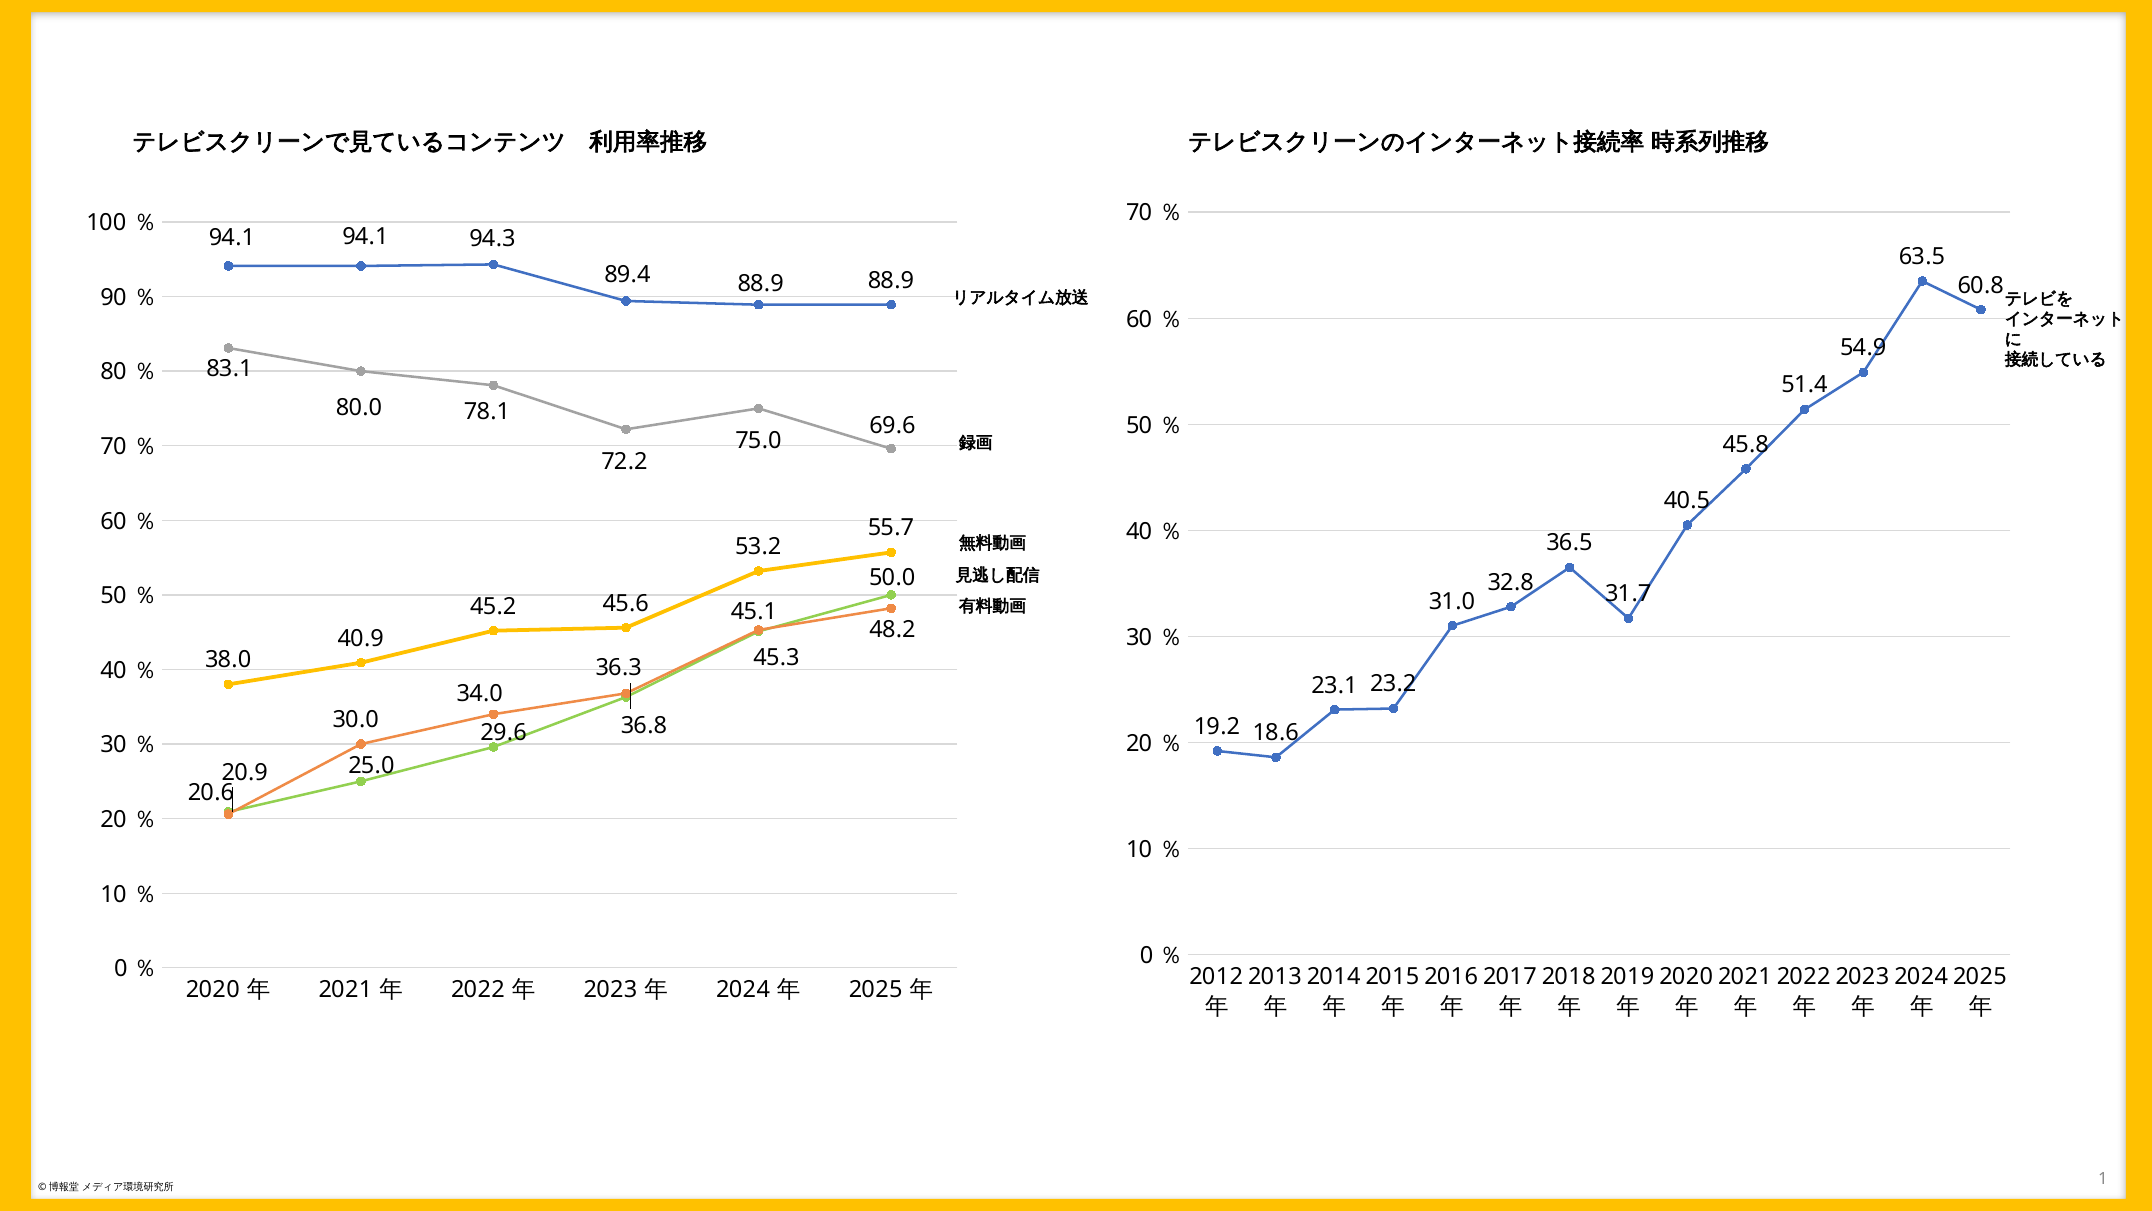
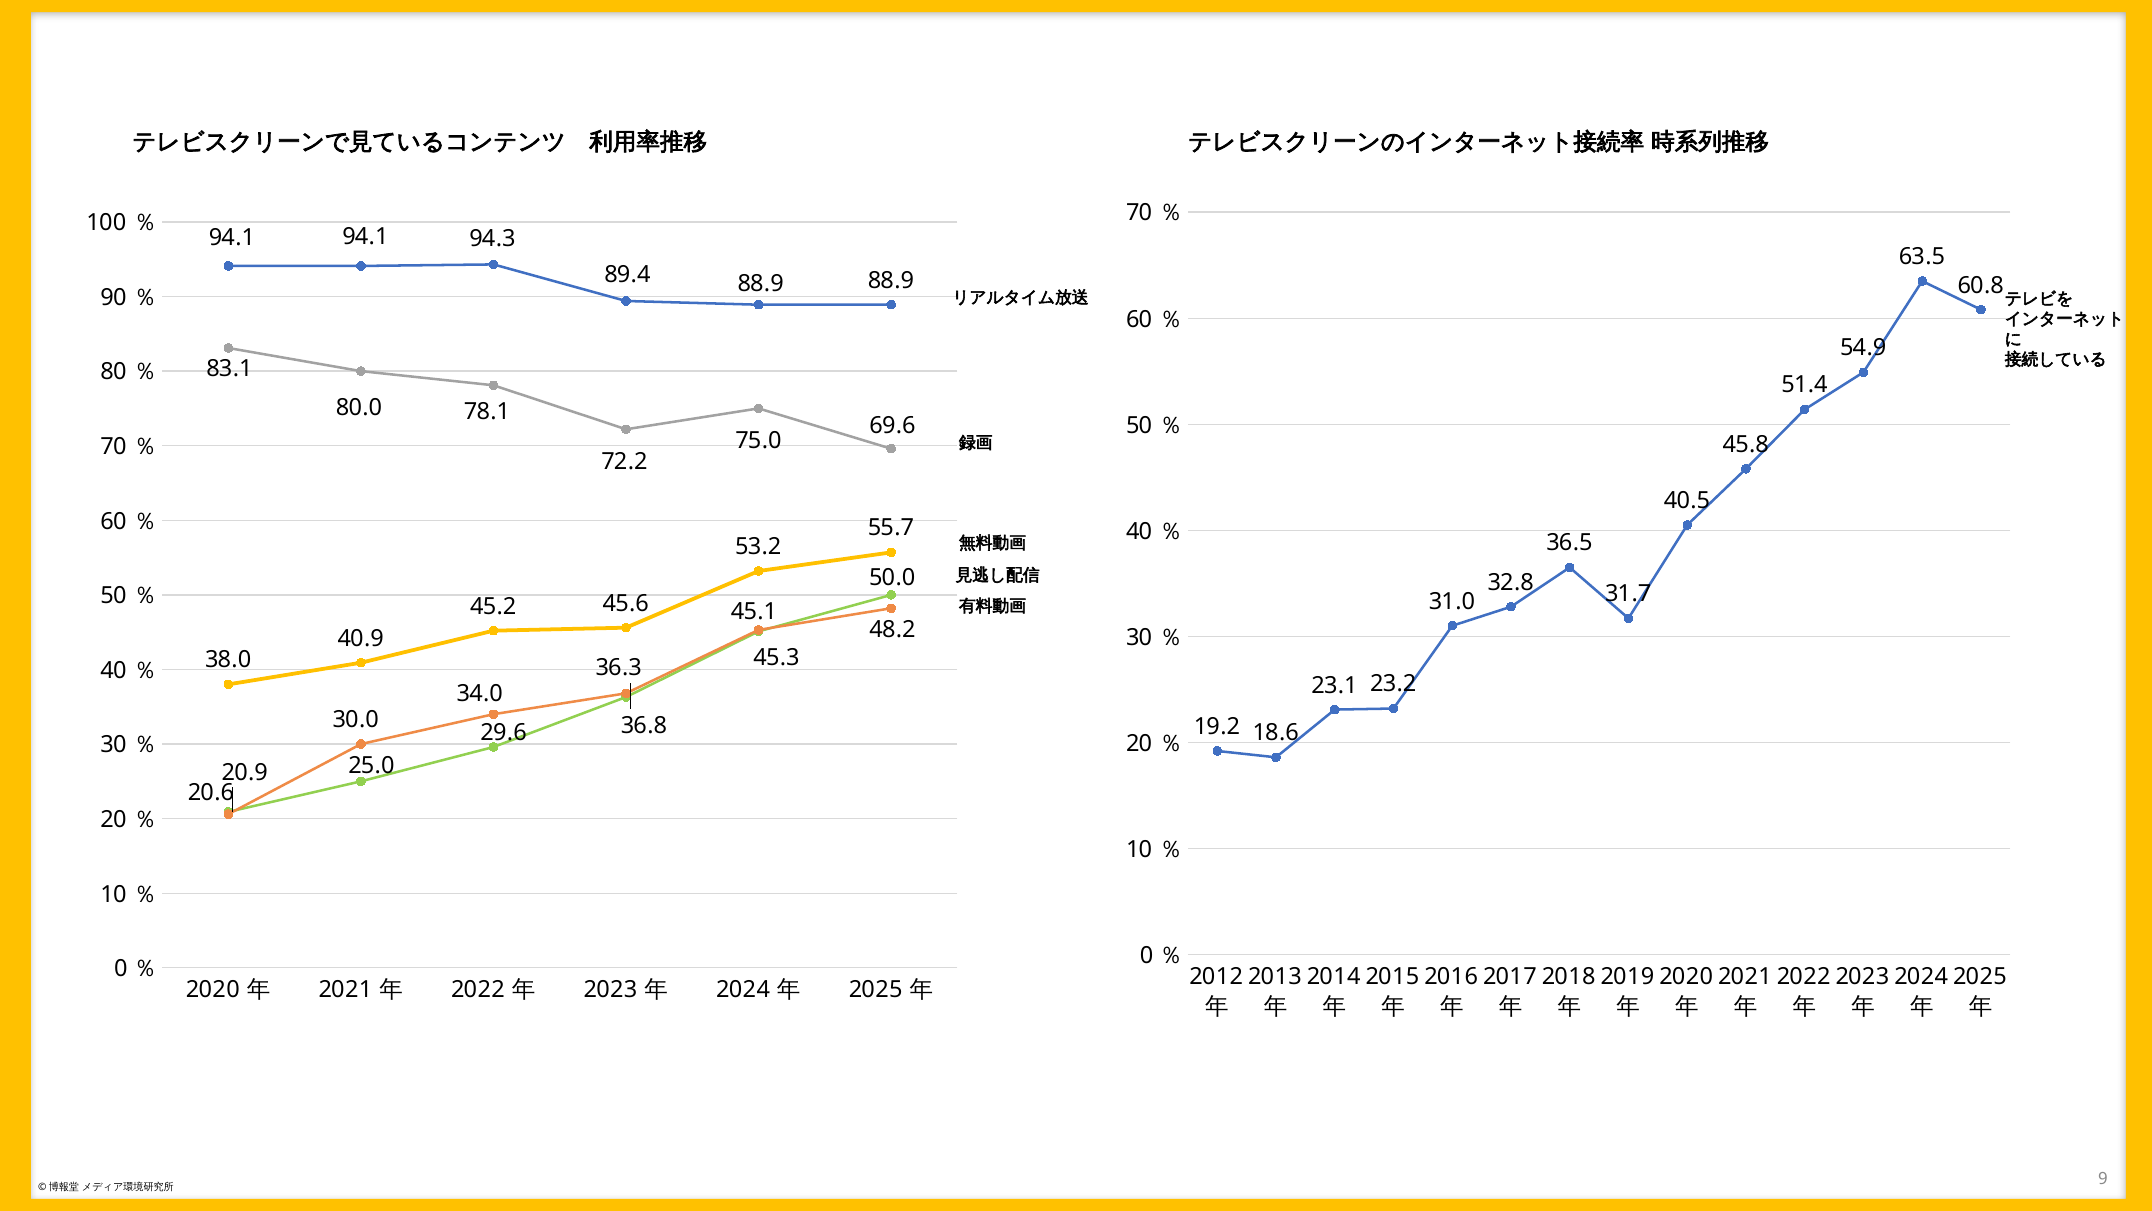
1: 1 -> 9 (2103, 1178)
